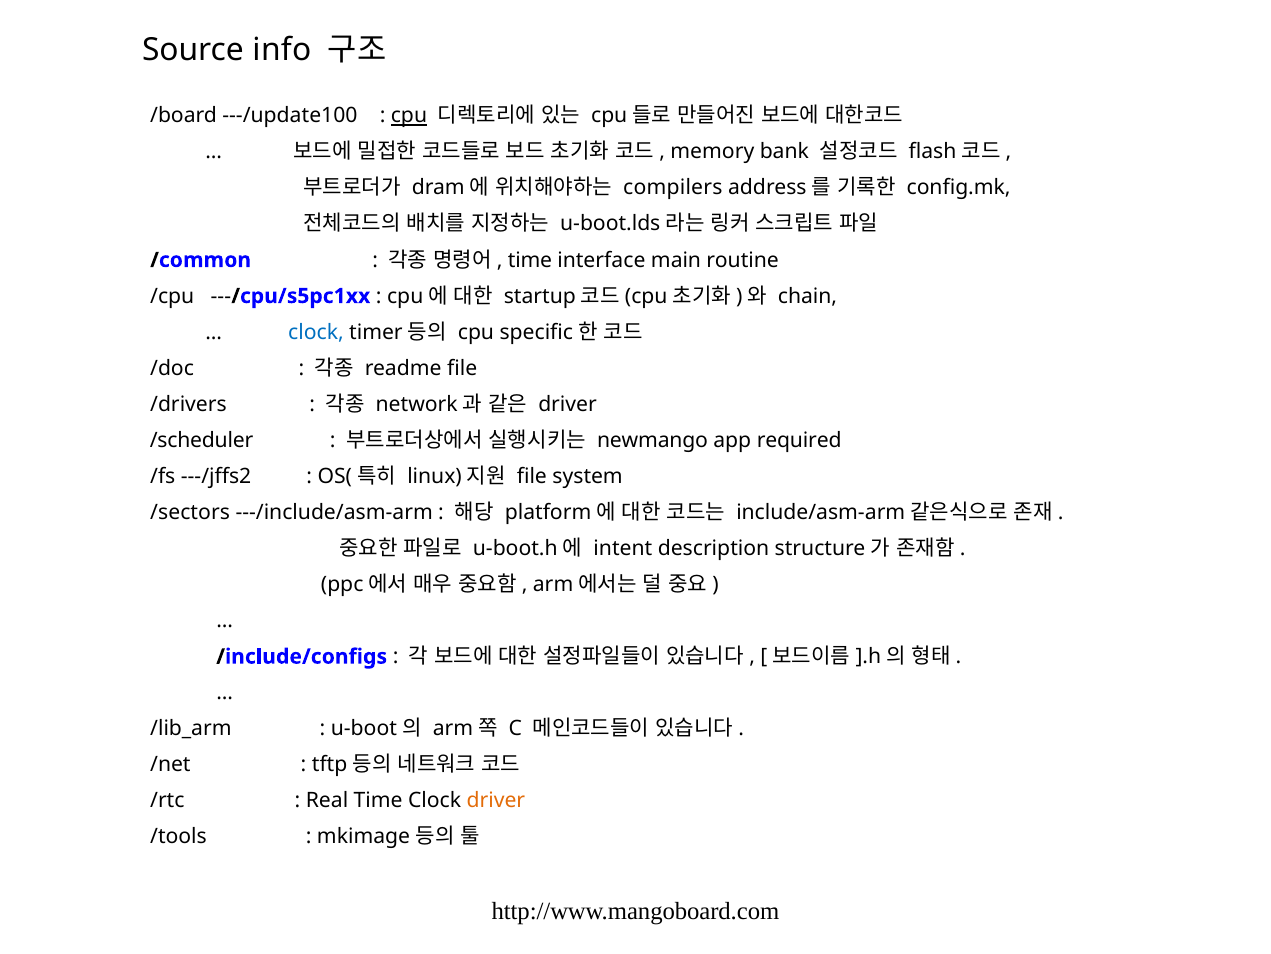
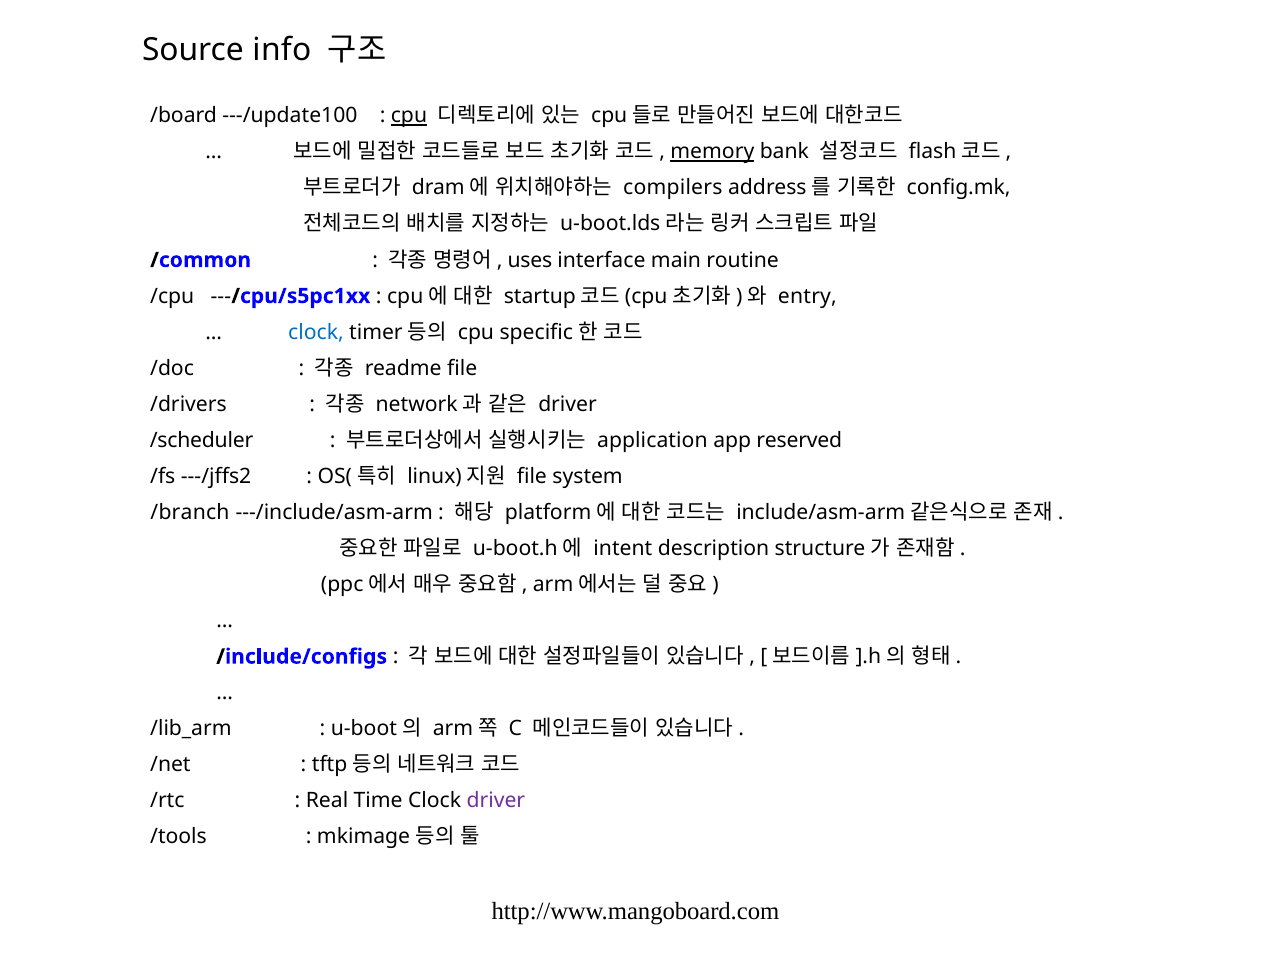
memory underline: none -> present (712, 152)
time: time -> uses (530, 260)
chain: chain -> entry (807, 296)
newmango: newmango -> application (652, 440)
required: required -> reserved (799, 440)
/sectors: /sectors -> /branch (190, 512)
driver colour: orange -> purple (496, 800)
